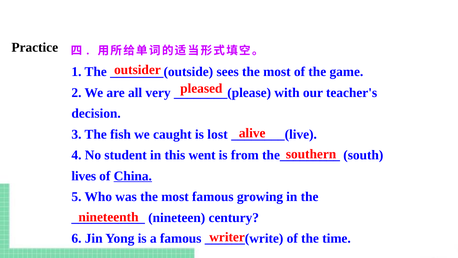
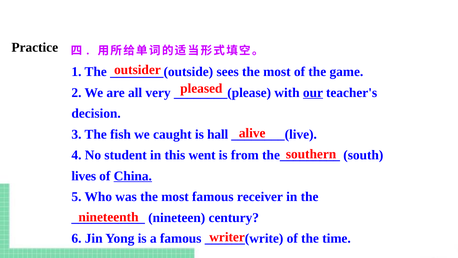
our underline: none -> present (313, 92)
lost: lost -> hall (218, 134)
growing: growing -> receiver (260, 197)
